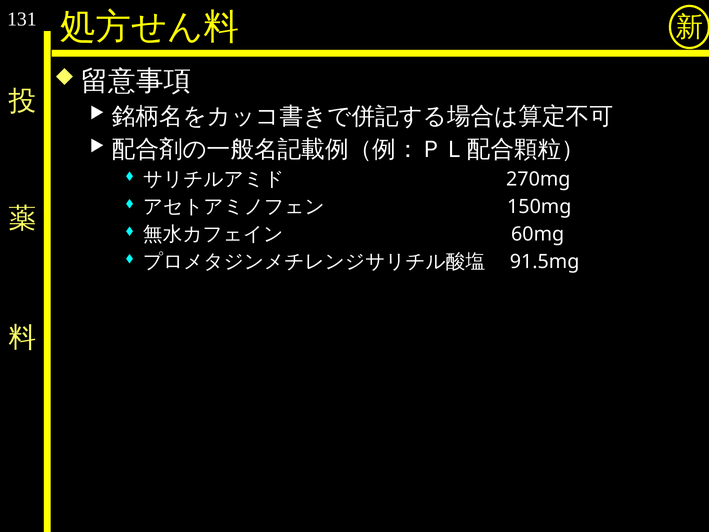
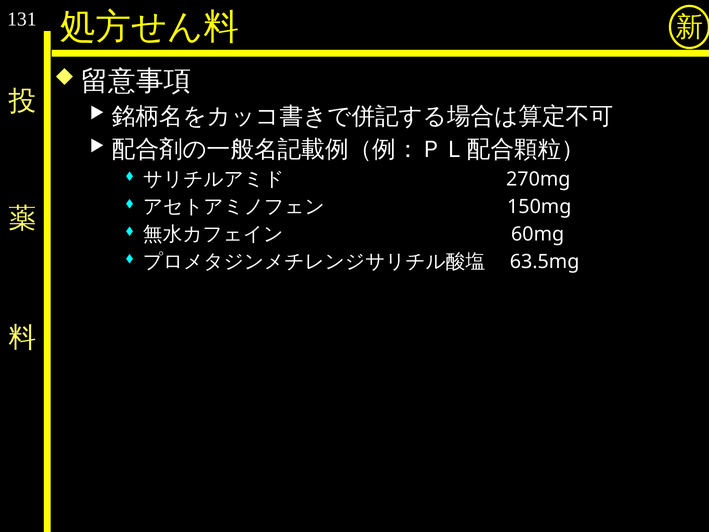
91.5mg: 91.5mg -> 63.5mg (545, 262)
